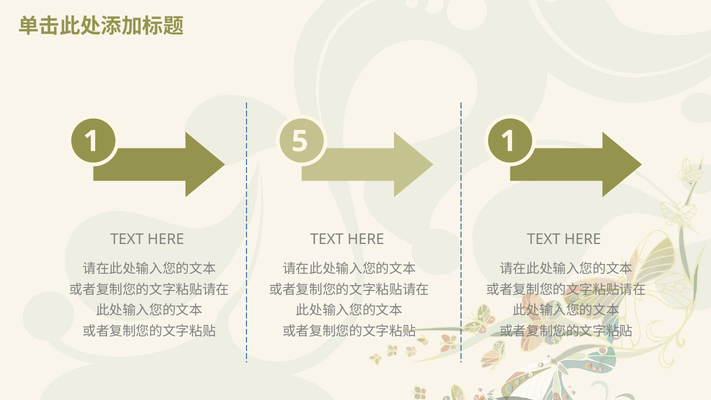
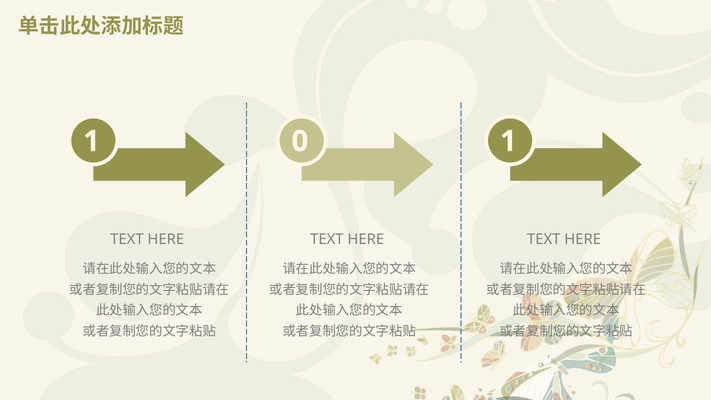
5: 5 -> 0 (300, 141)
